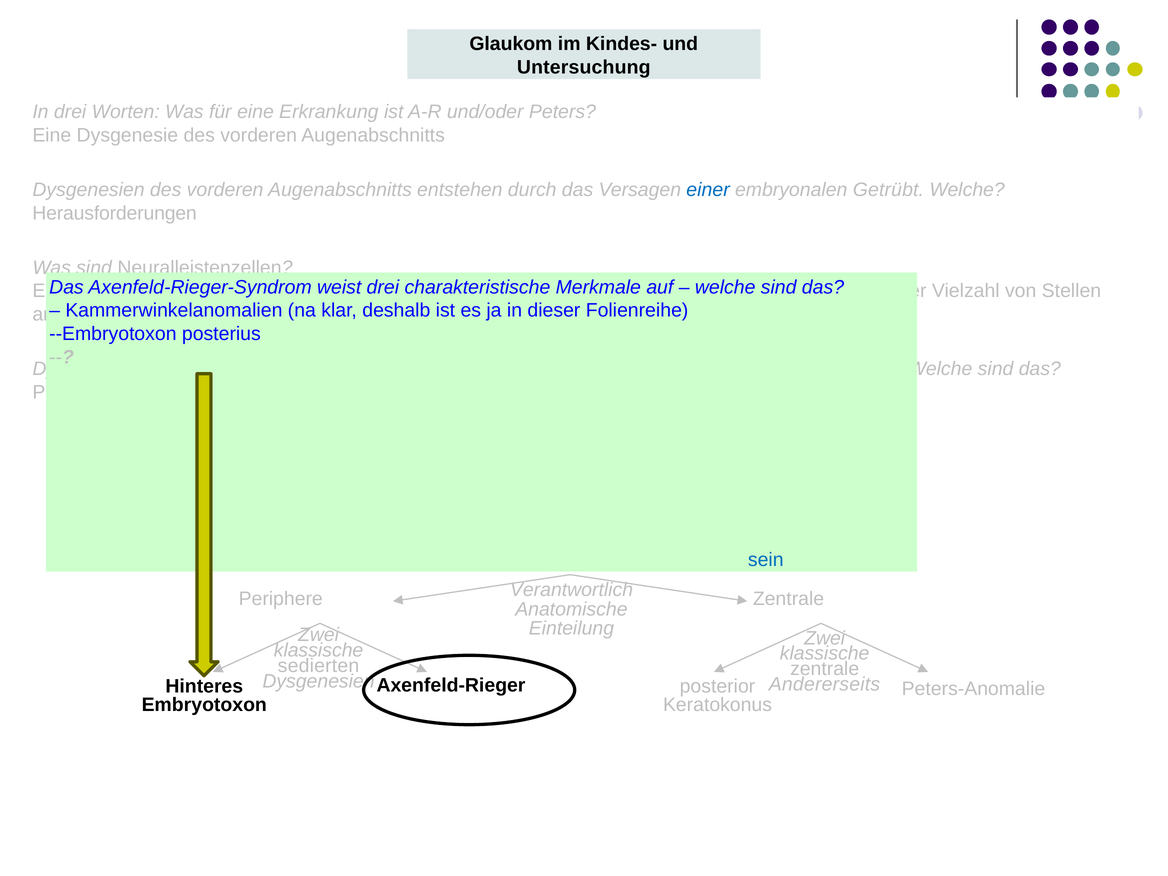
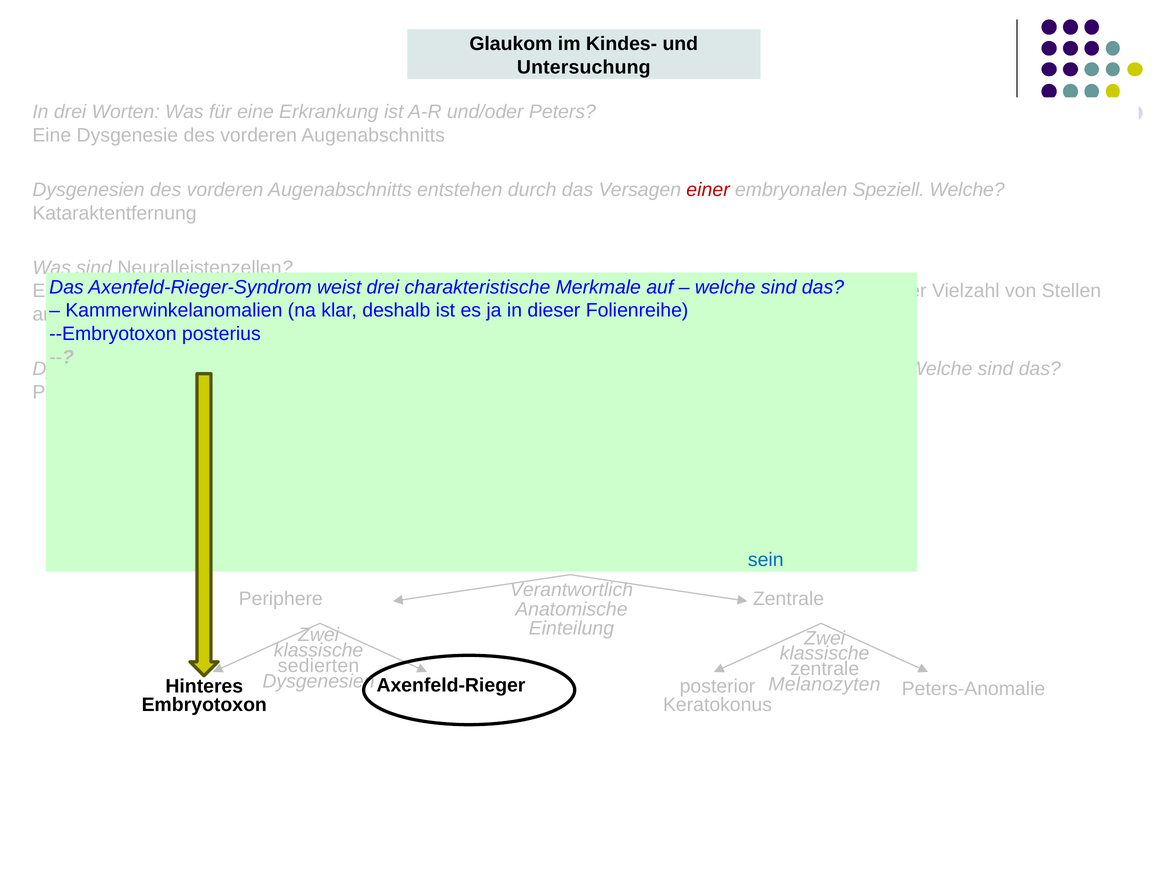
einer colour: blue -> red (708, 190)
Getrübt: Getrübt -> Speziell (889, 190)
Herausforderungen: Herausforderungen -> Kataraktentfernung (115, 213)
Andererseits: Andererseits -> Melanozyten (824, 684)
